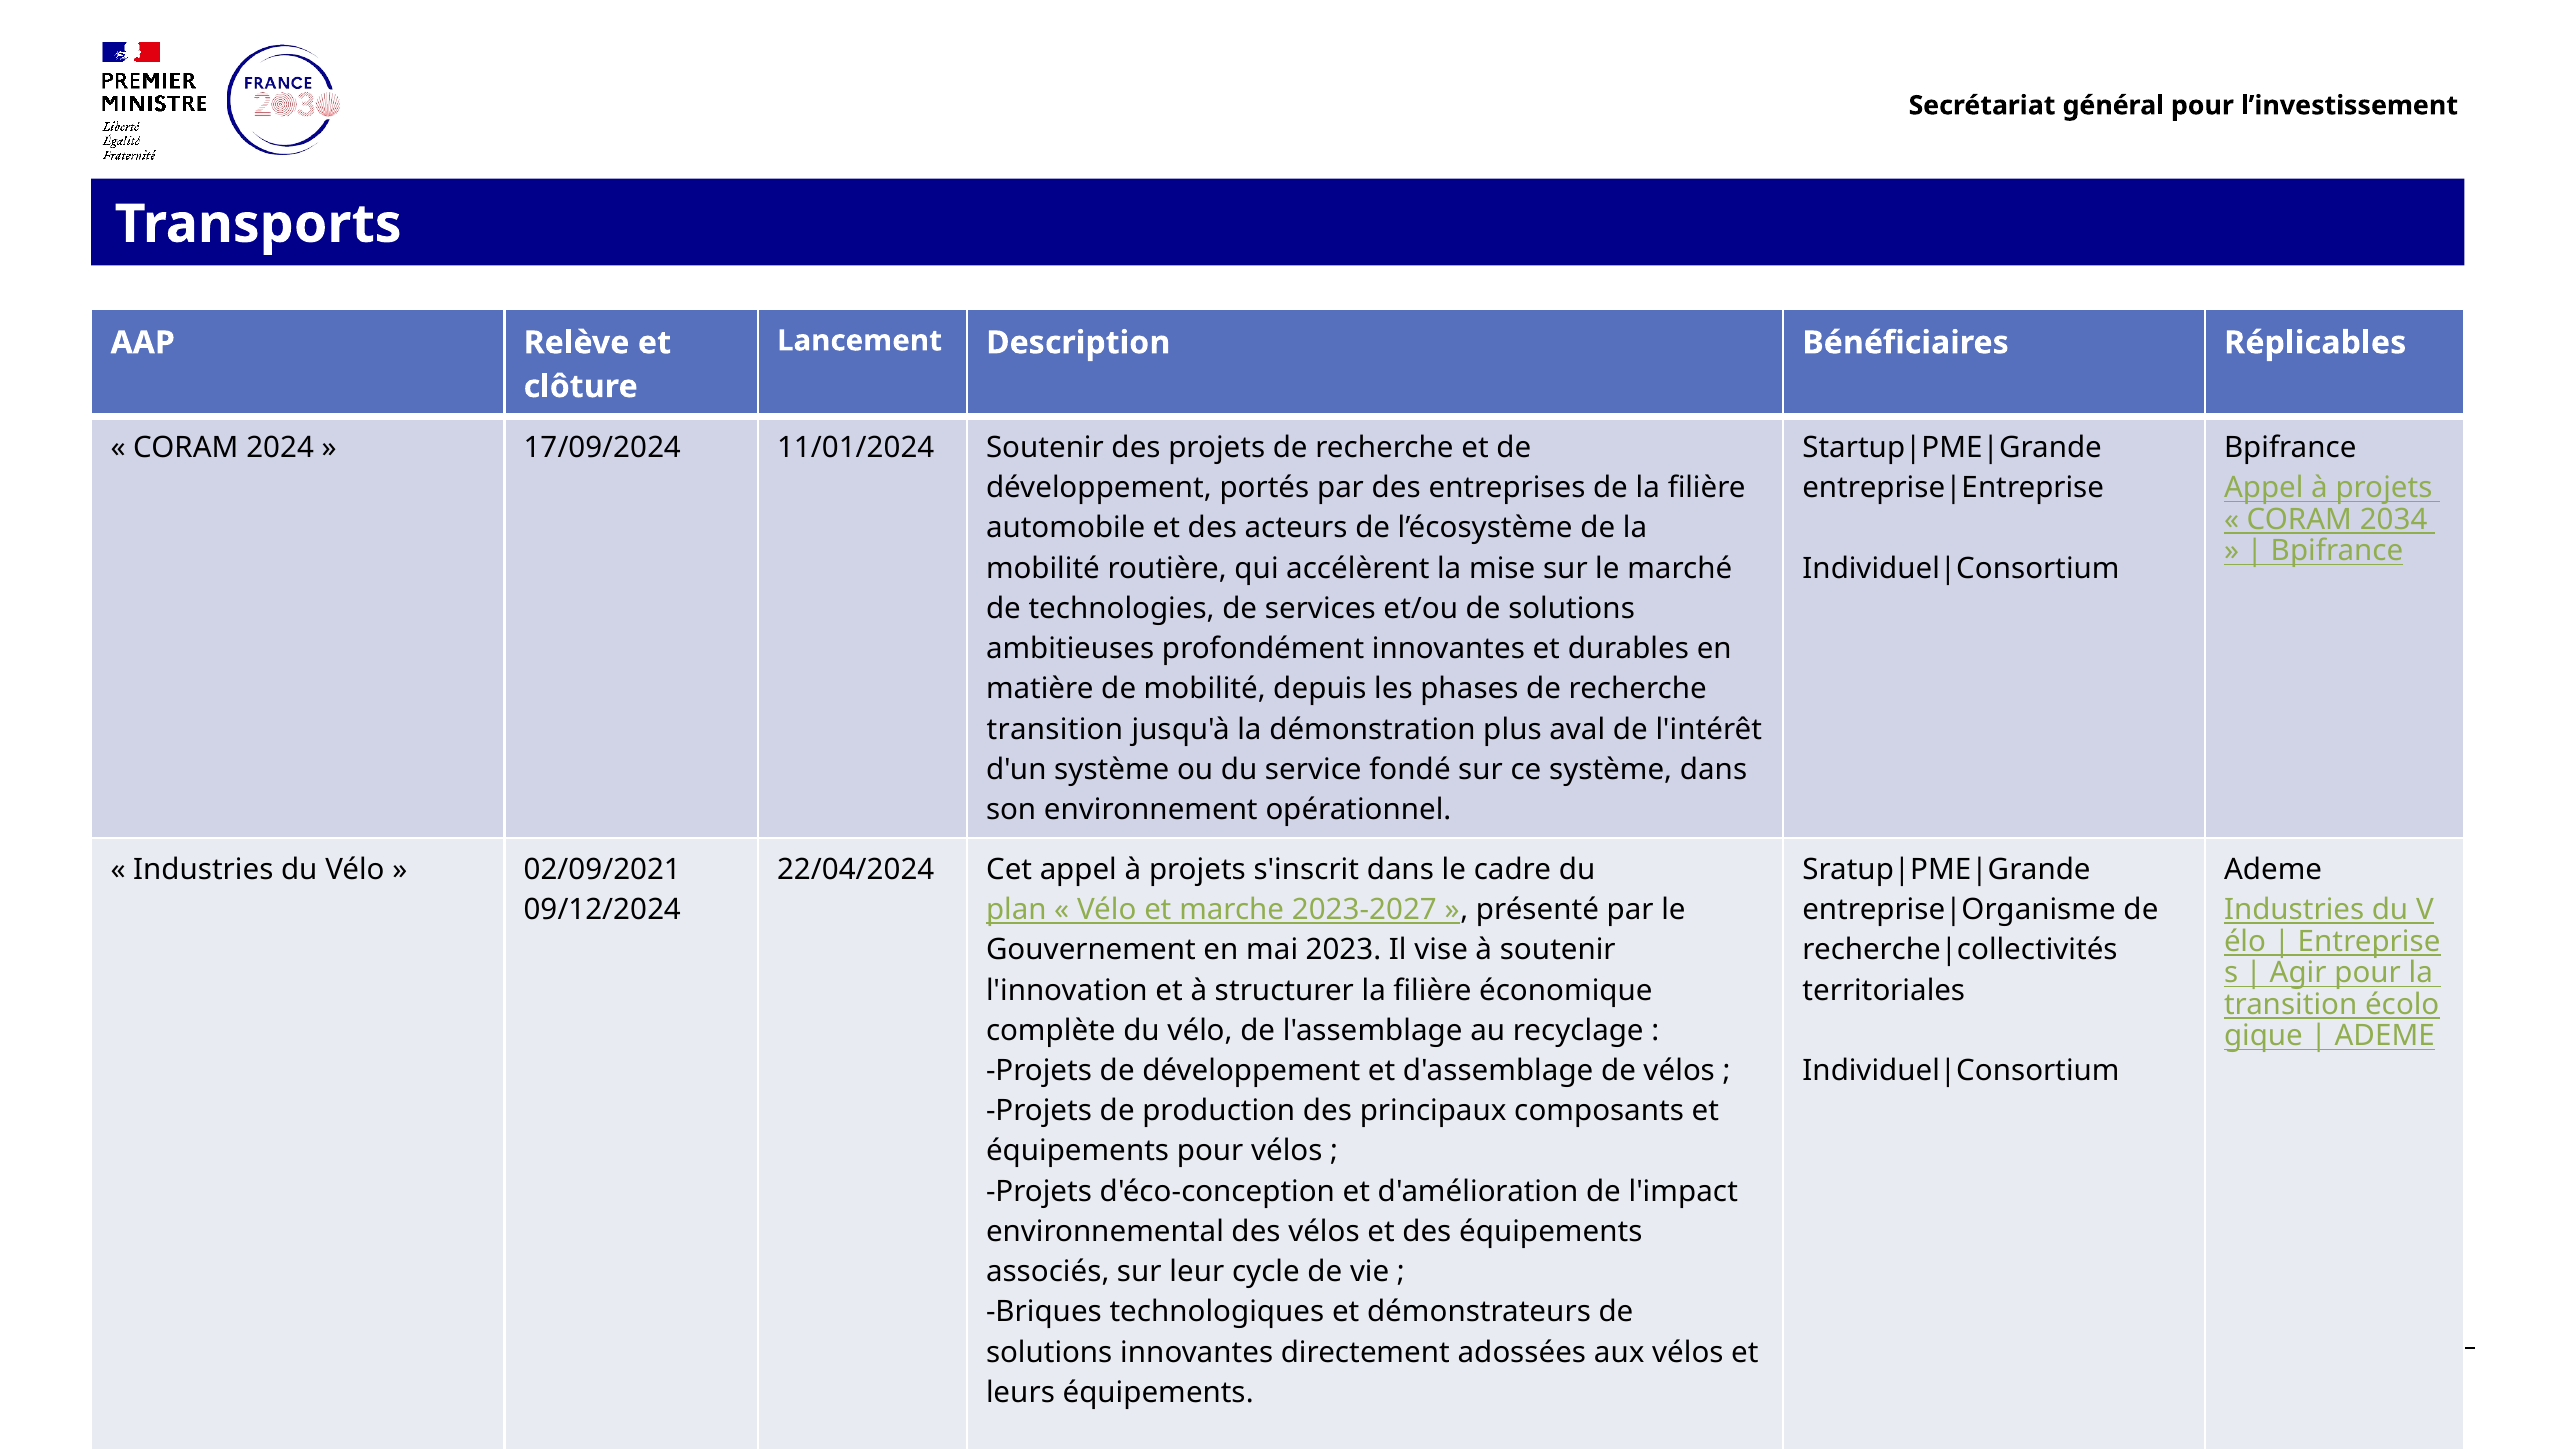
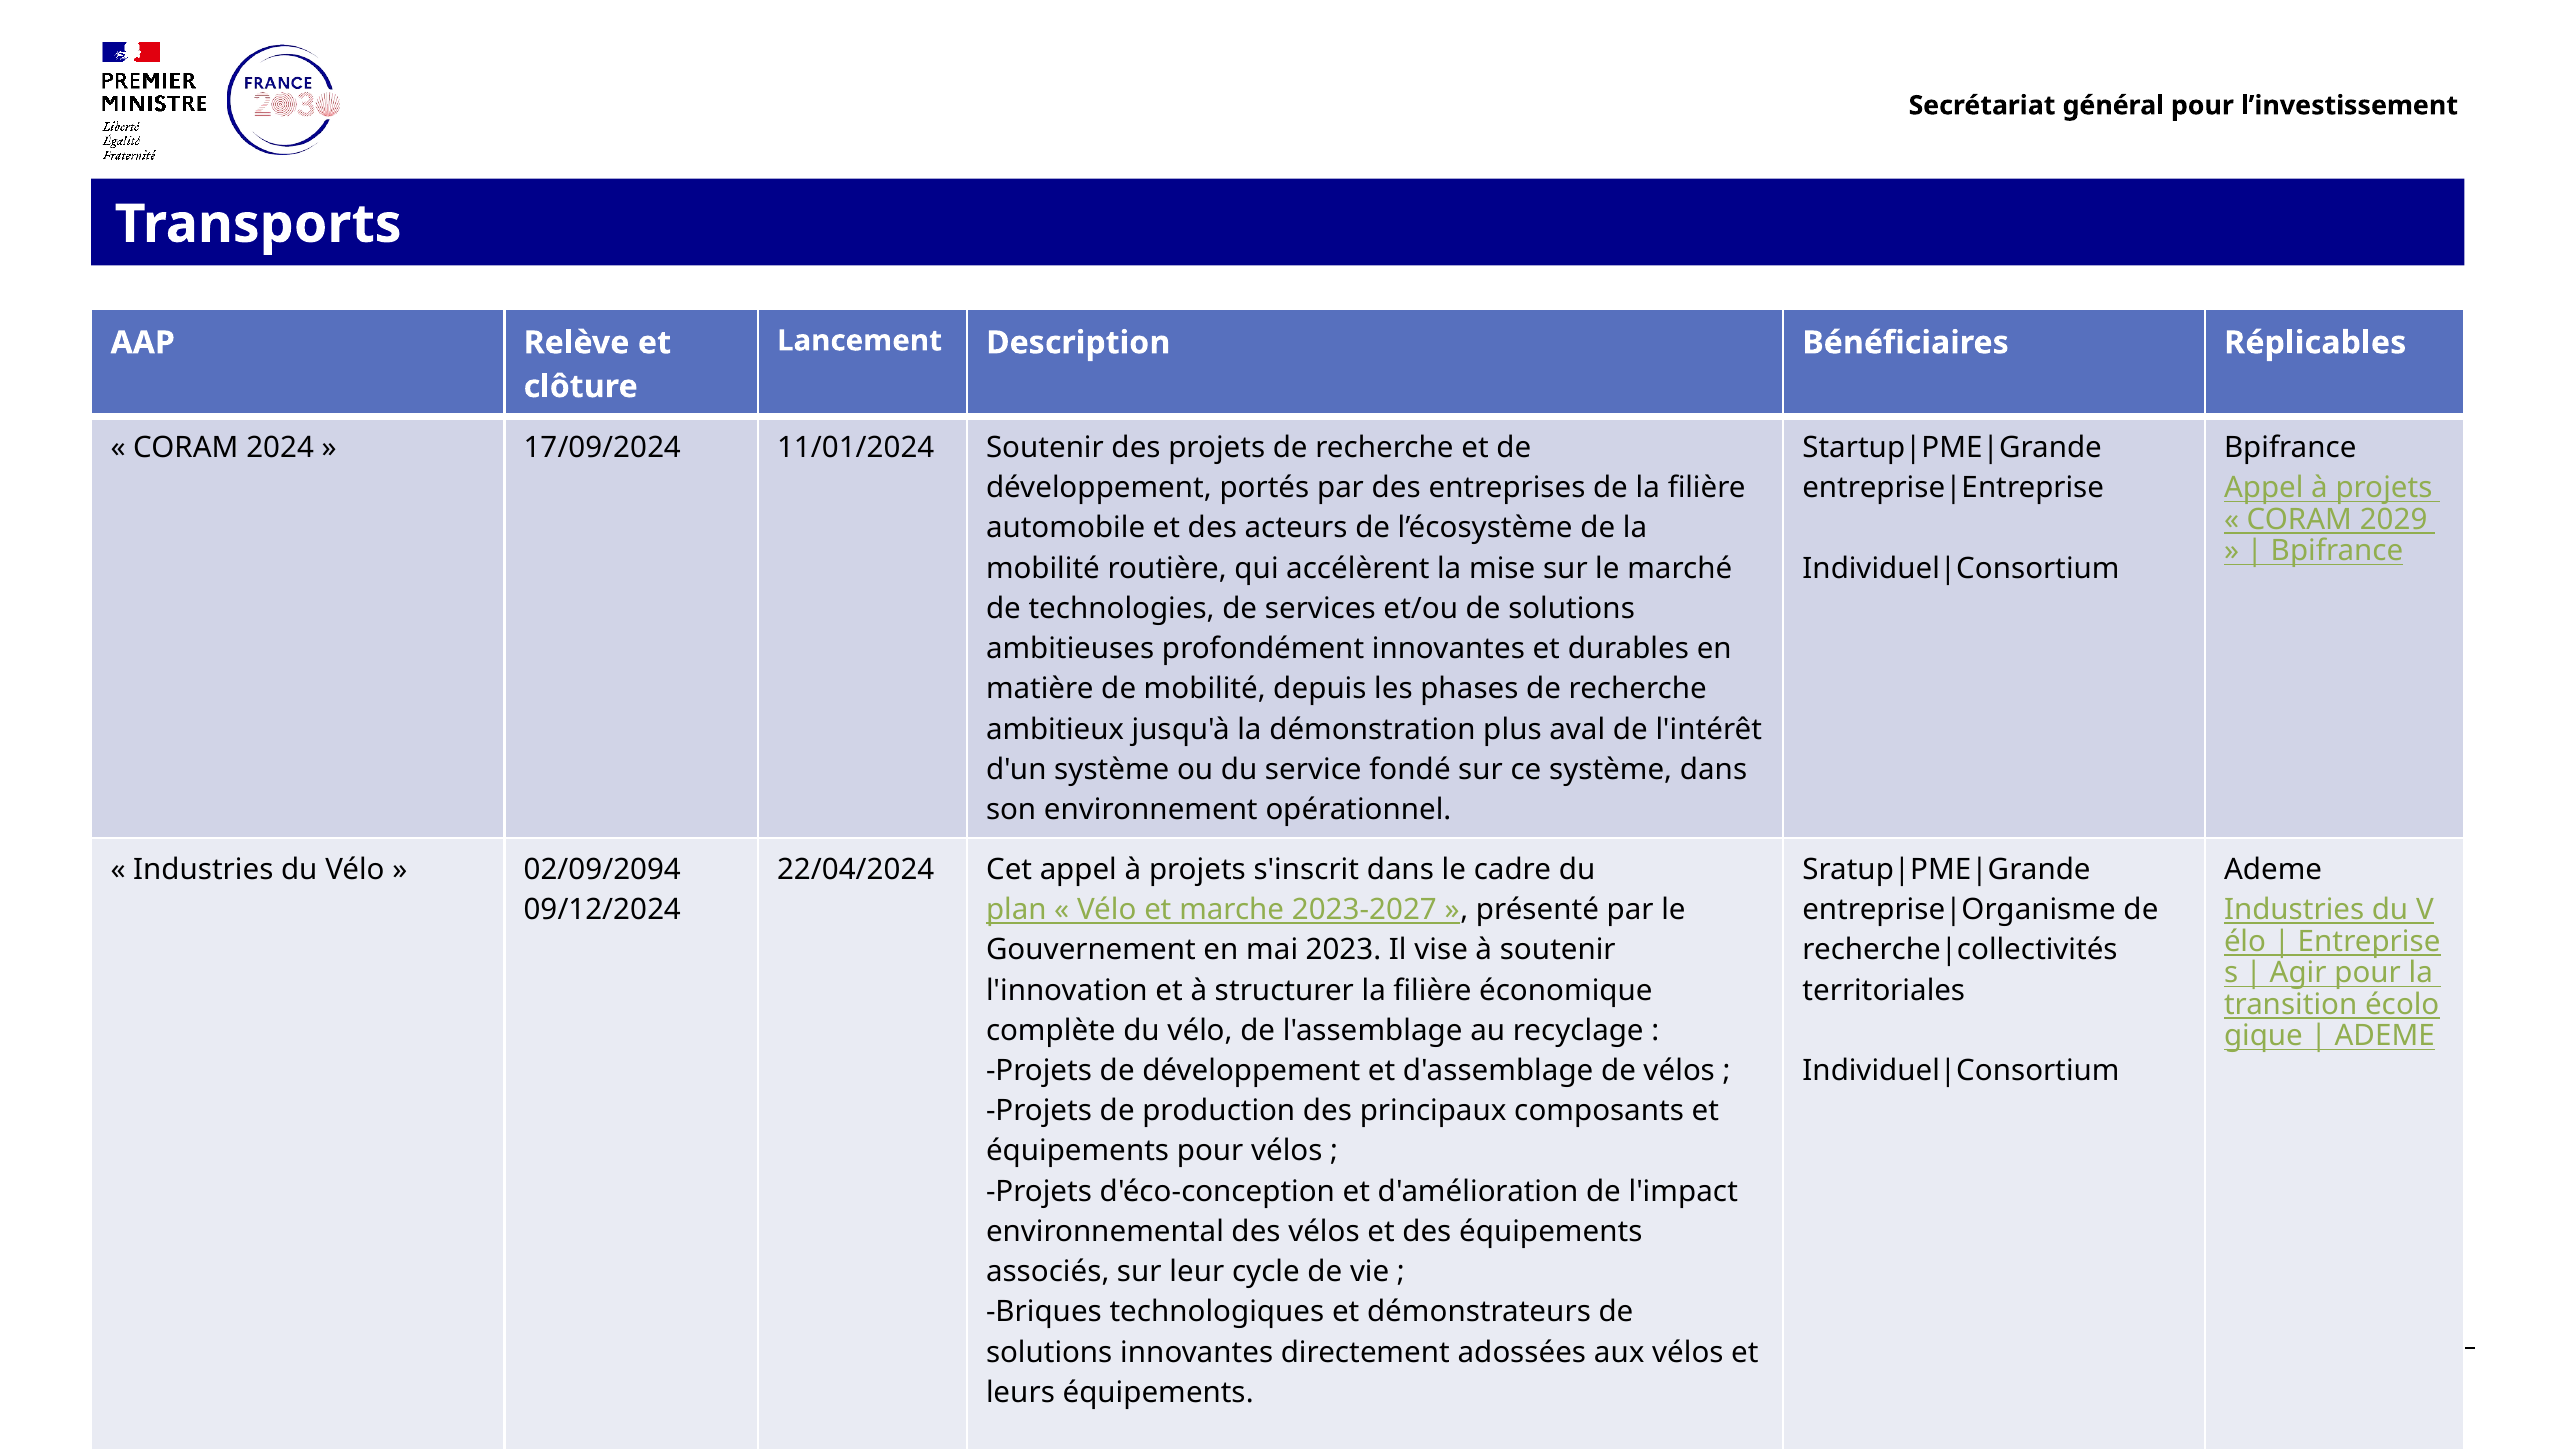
2034: 2034 -> 2029 (2394, 520)
transition: transition -> ambitieux (1055, 729)
02/09/2021: 02/09/2021 -> 02/09/2094 (602, 870)
